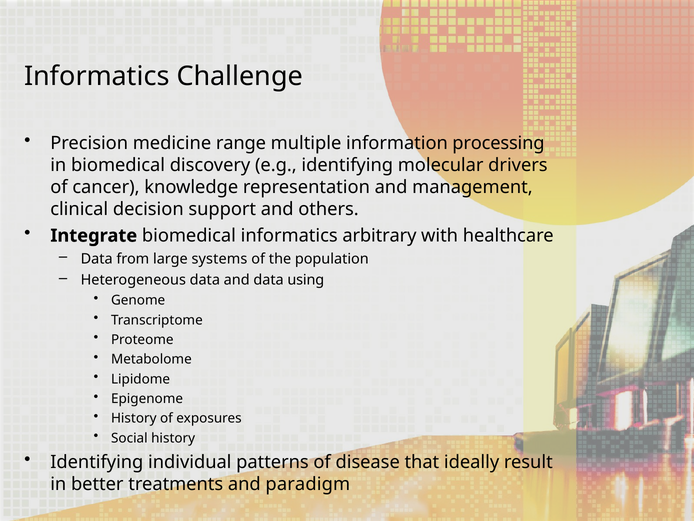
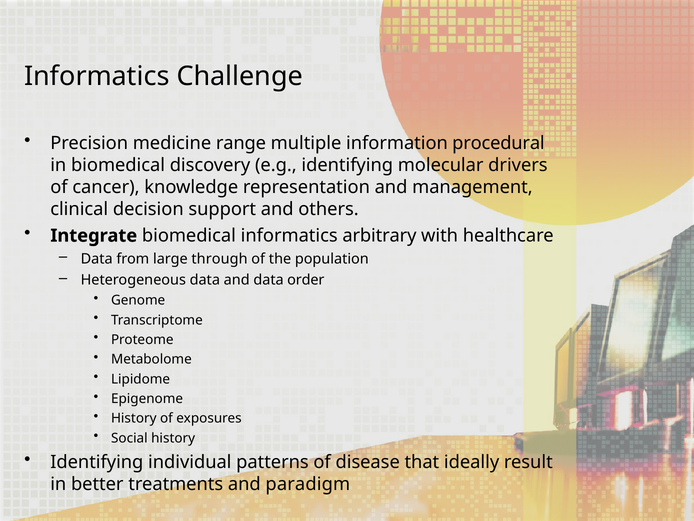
processing: processing -> procedural (498, 143)
systems: systems -> through (219, 259)
using: using -> order (306, 280)
